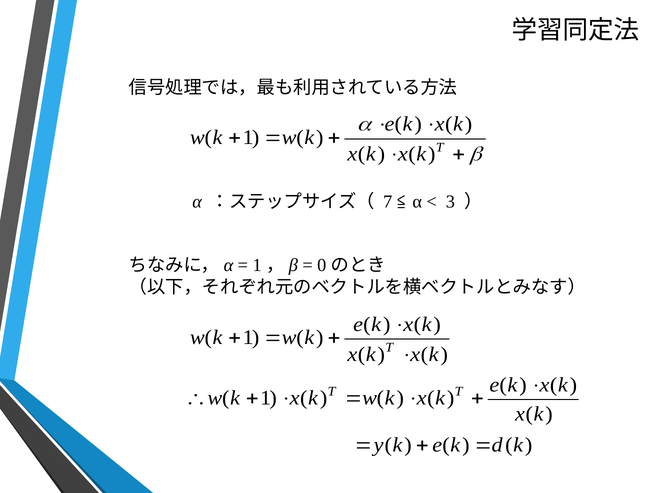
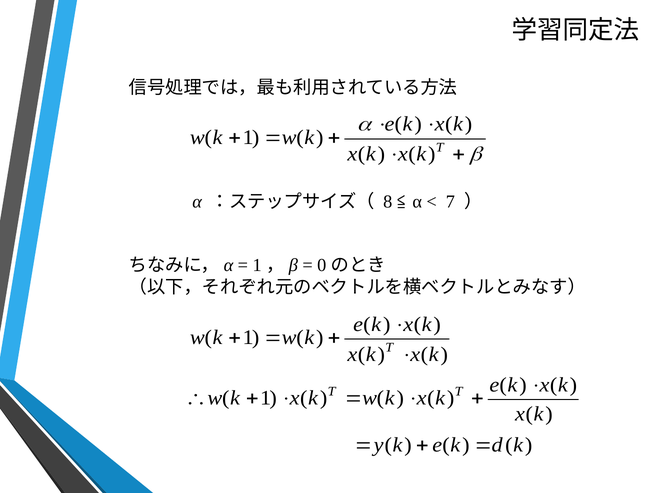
7: 7 -> 8 (388, 202)
3: 3 -> 7 (450, 202)
